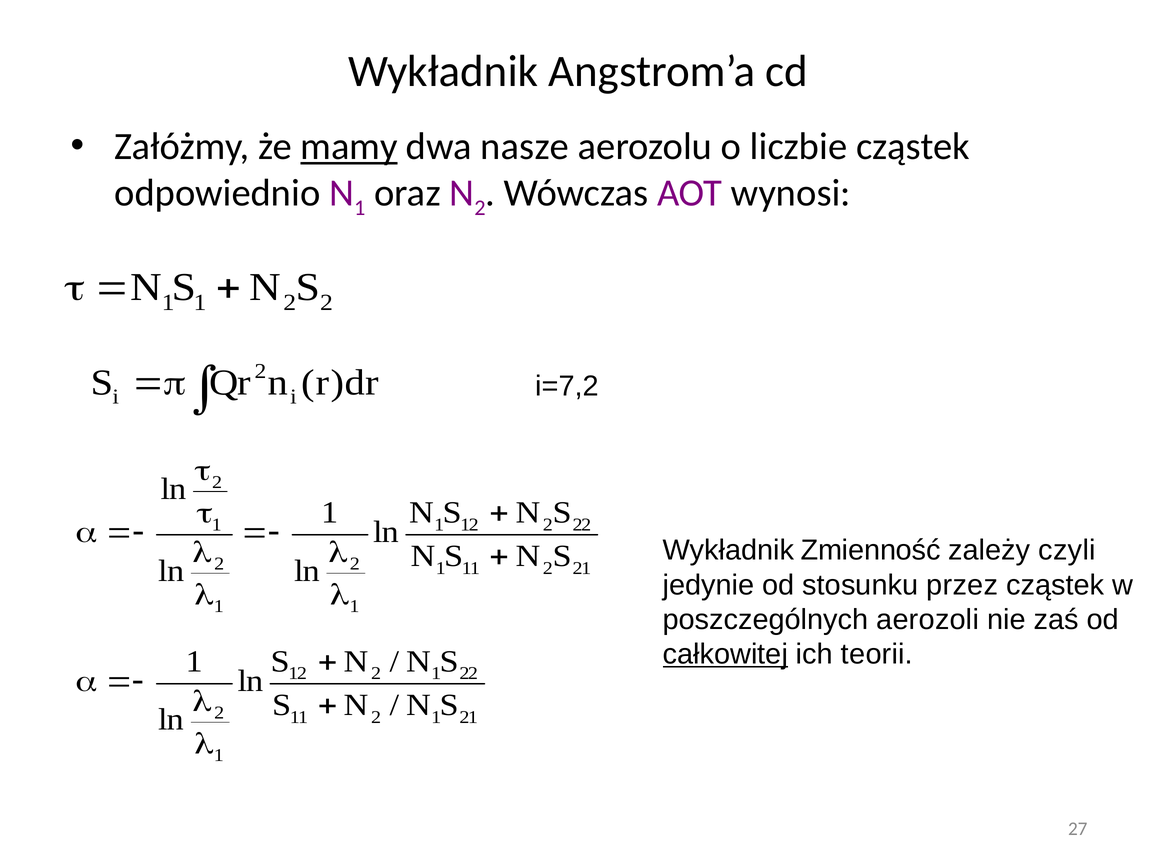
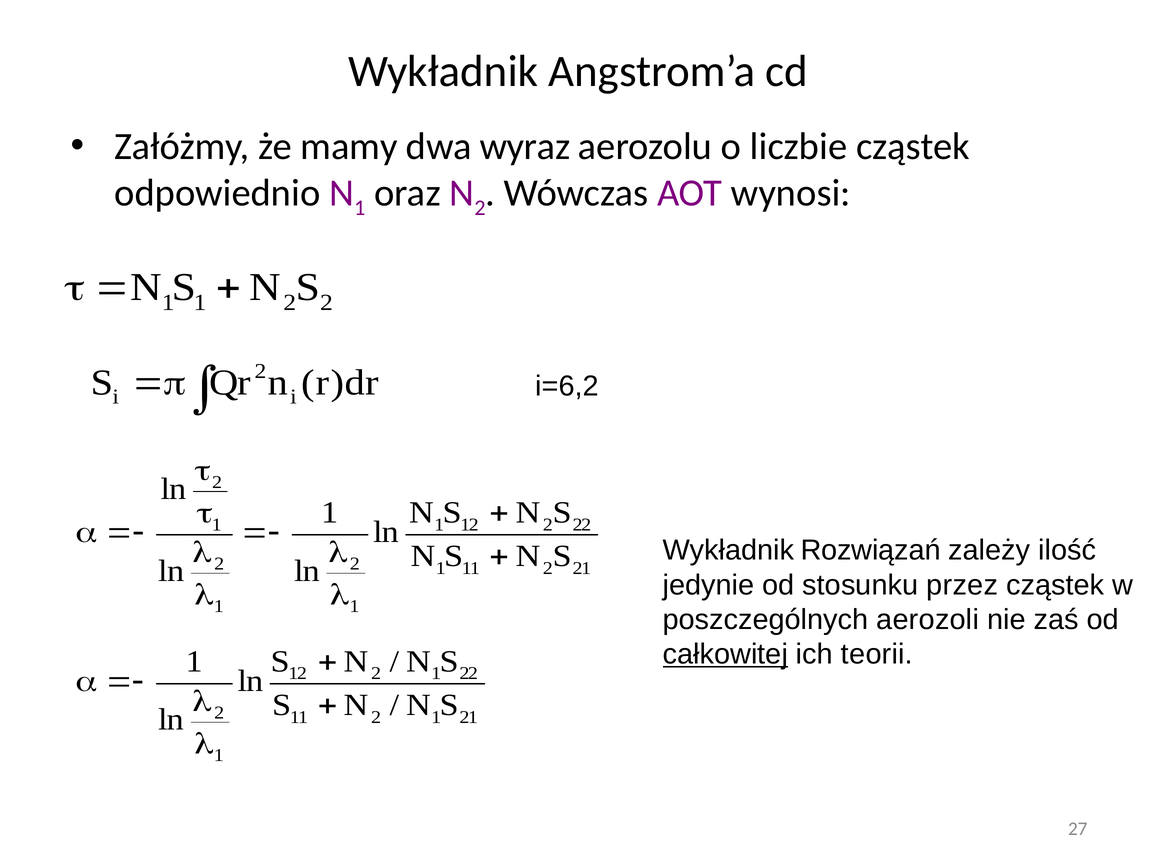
mamy underline: present -> none (349, 147)
nasze: nasze -> wyraz (525, 147)
i=7,2: i=7,2 -> i=6,2 (567, 386)
Zmienność: Zmienność -> Rozwiązań (871, 550)
czyli: czyli -> ilość (1067, 550)
